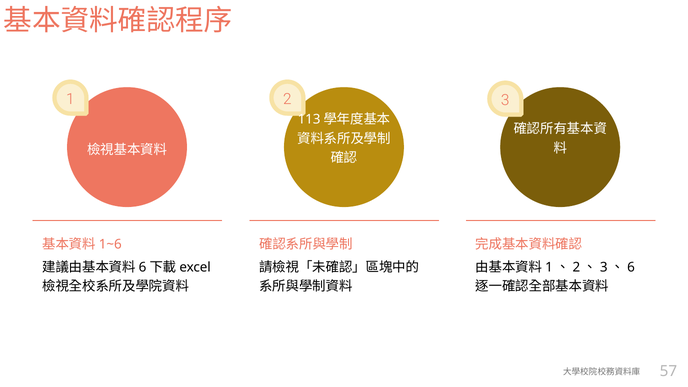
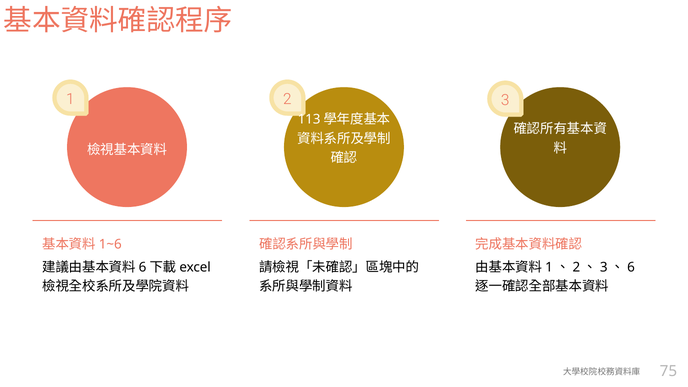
57: 57 -> 75 (668, 371)
